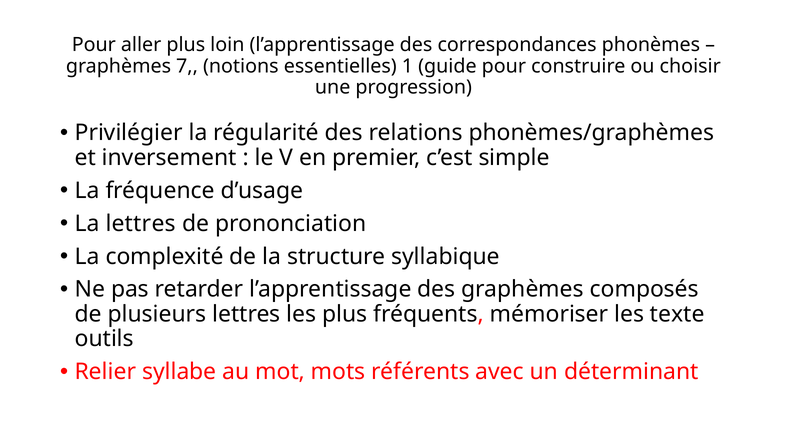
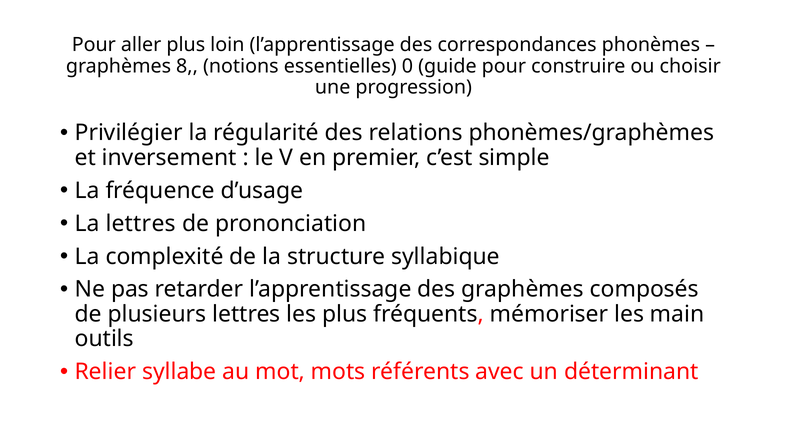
7: 7 -> 8 (187, 66)
1: 1 -> 0 (407, 66)
texte: texte -> main (677, 315)
